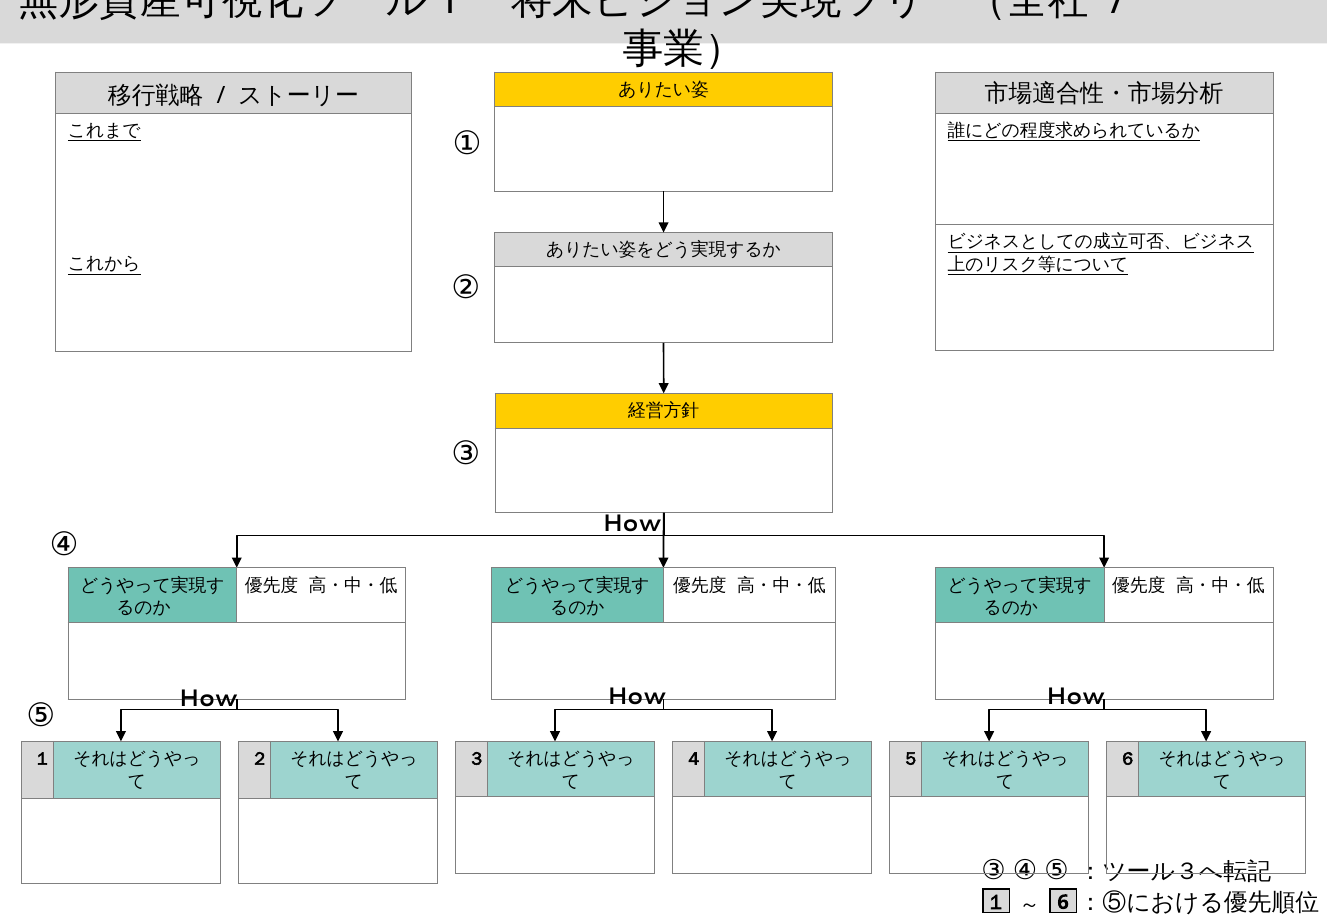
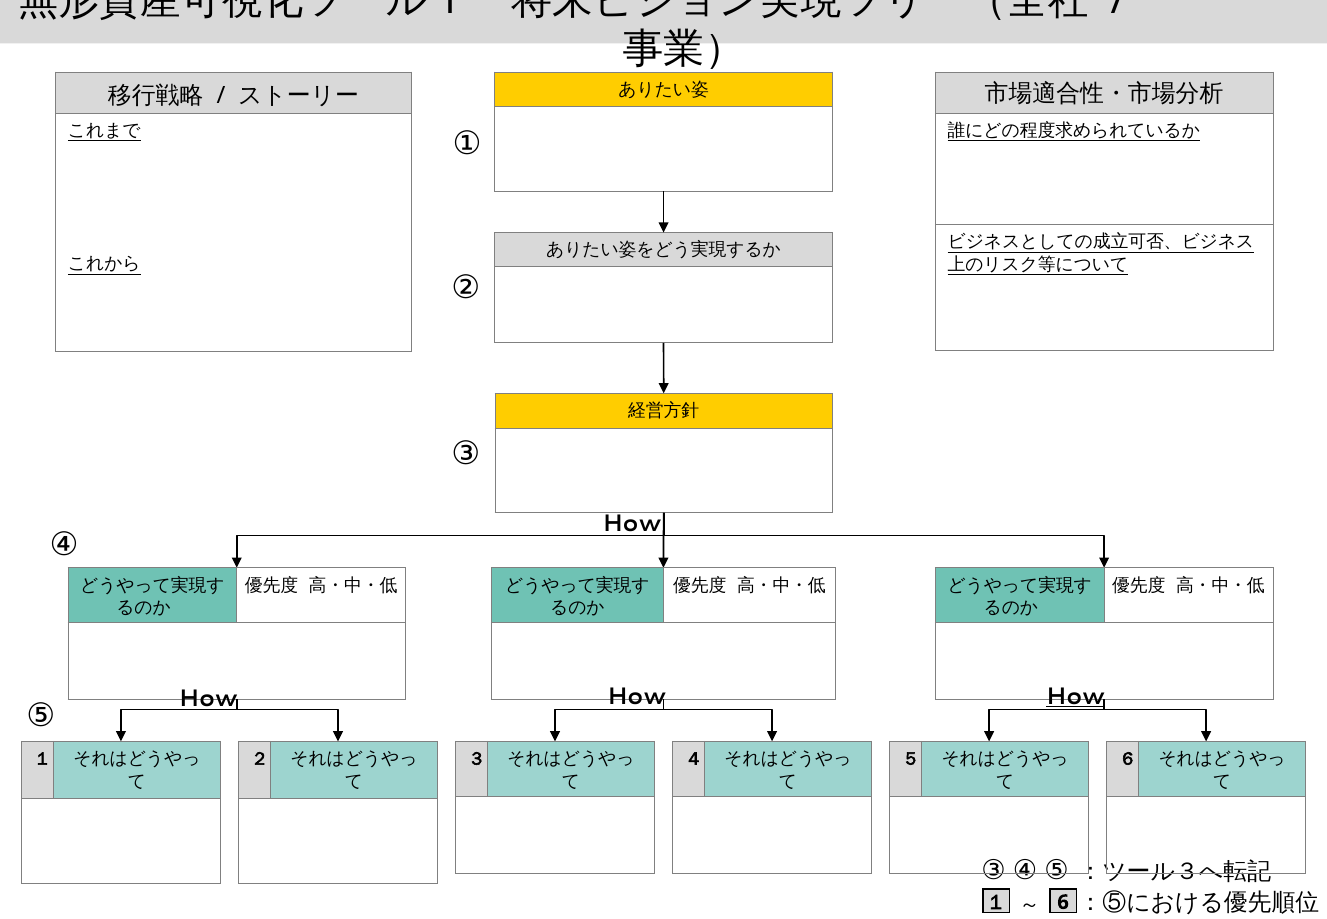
How underline: none -> present (1075, 696)
